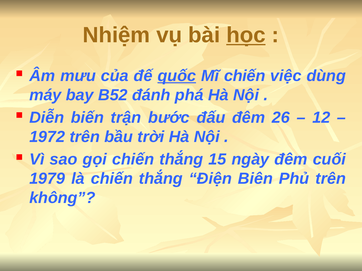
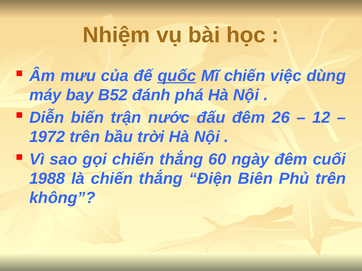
học underline: present -> none (246, 35)
bước: bước -> nước (169, 118)
15: 15 -> 60 (217, 160)
1979: 1979 -> 1988 (47, 179)
